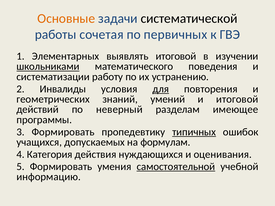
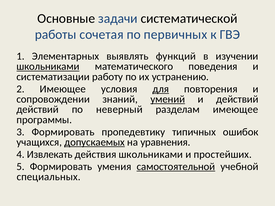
Основные colour: orange -> black (66, 19)
выявлять итоговой: итоговой -> функций (176, 56)
2 Инвалиды: Инвалиды -> Имеющее (63, 89)
геометрических: геометрических -> сопровождении (53, 99)
умений underline: none -> present (168, 99)
и итоговой: итоговой -> действий (237, 99)
типичных underline: present -> none (194, 132)
допускаемых underline: none -> present (95, 142)
формулам: формулам -> уравнения (165, 142)
Категория: Категория -> Извлекать (50, 155)
действия нуждающихся: нуждающихся -> школьниками (151, 155)
оценивания: оценивания -> простейших (223, 155)
информацию: информацию -> специальных (49, 177)
